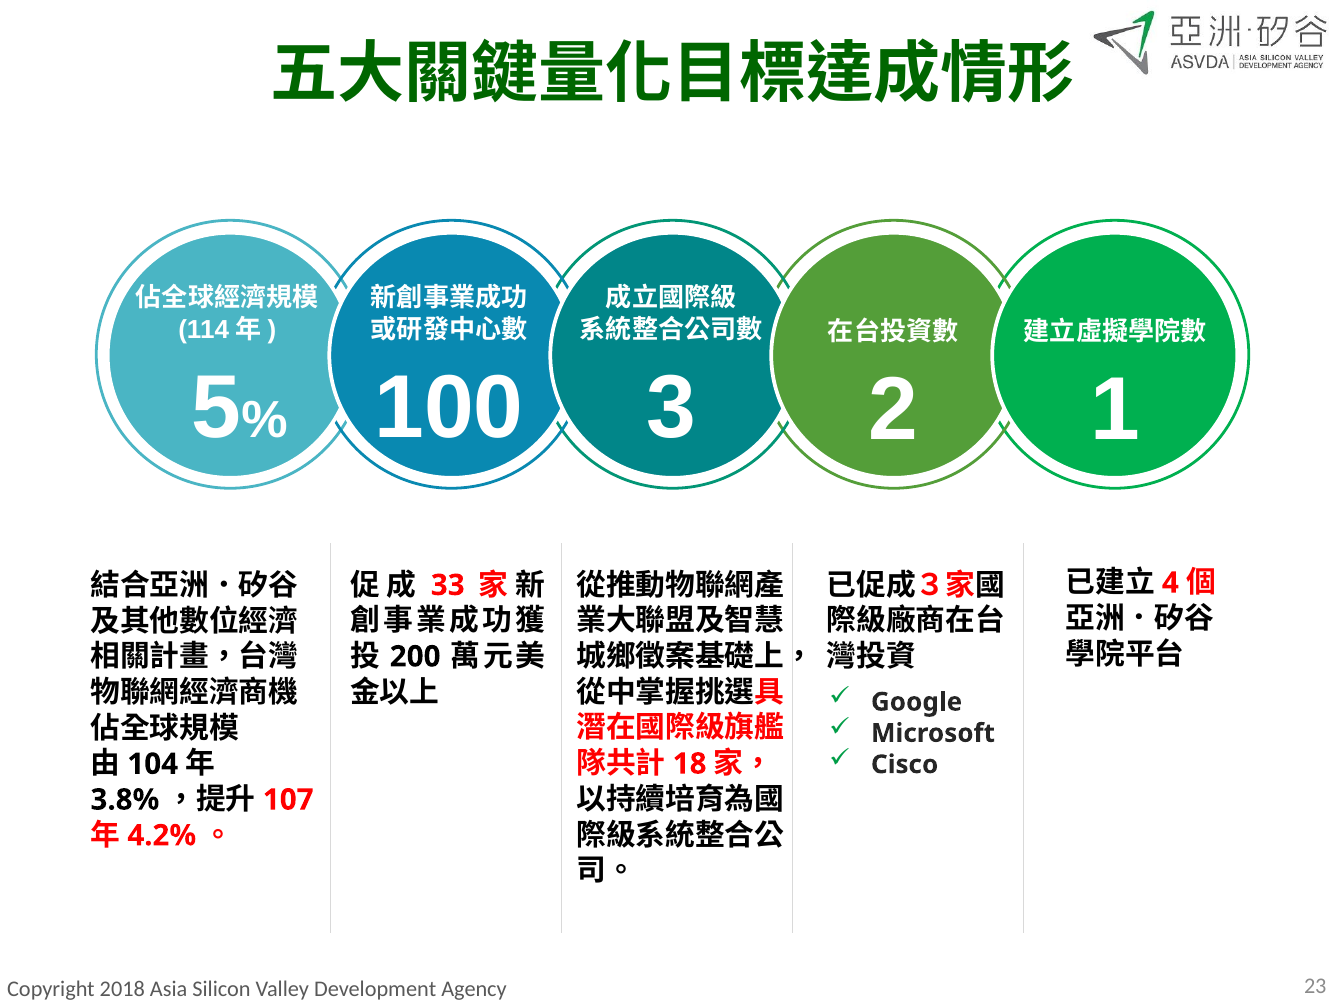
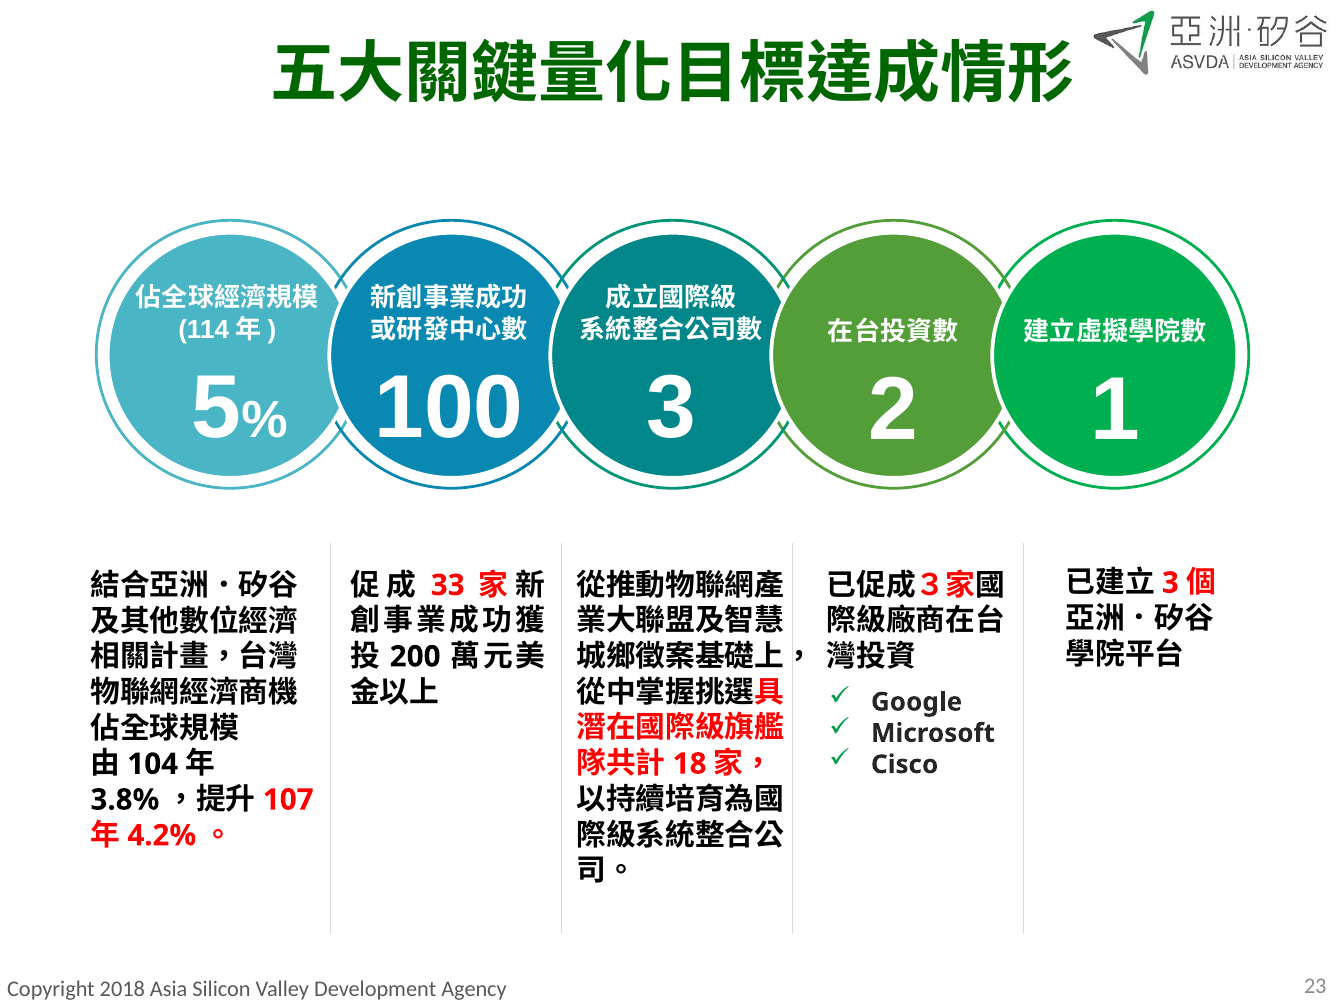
4: 4 -> 3 (1170, 583)
